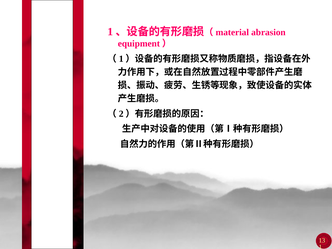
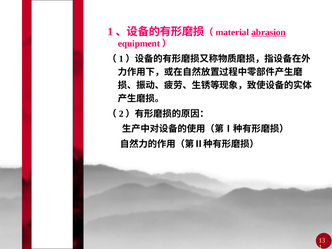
abrasion underline: none -> present (268, 32)
